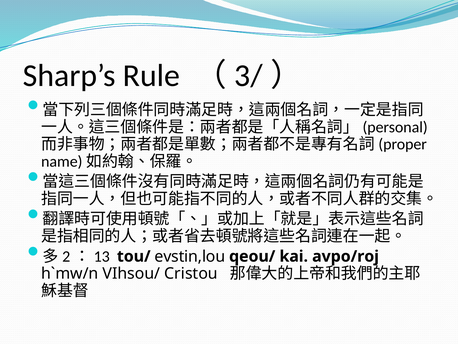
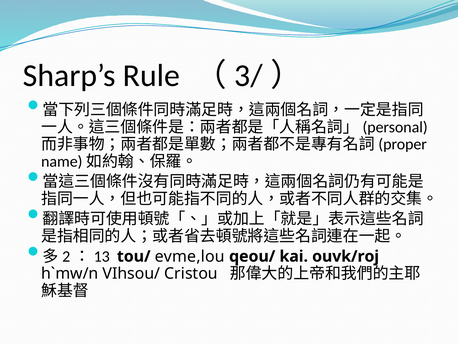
evstin,lou: evstin,lou -> evme,lou (190, 256)
avpo/roj: avpo/roj -> ouvk/roj (346, 256)
